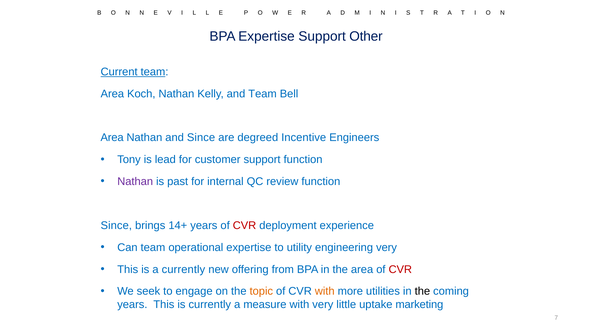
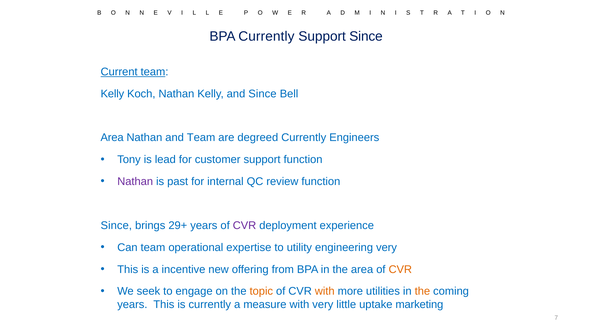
BPA Expertise: Expertise -> Currently (266, 36)
Support Other: Other -> Since (366, 36)
Area: Area -> Kelly (112, 94)
and Team: Team -> Since (262, 94)
and Since: Since -> Team (201, 138)
degreed Incentive: Incentive -> Currently (304, 138)
14+: 14+ -> 29+ (178, 225)
CVR colour: red -> purple (244, 225)
a currently: currently -> incentive (183, 269)
CVR colour: red -> orange (400, 269)
the colour: black -> orange (422, 291)
